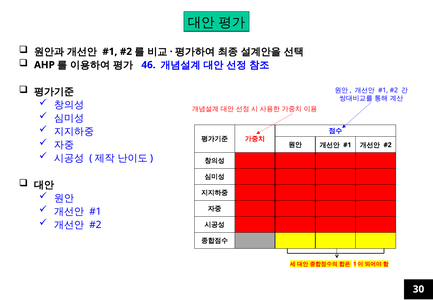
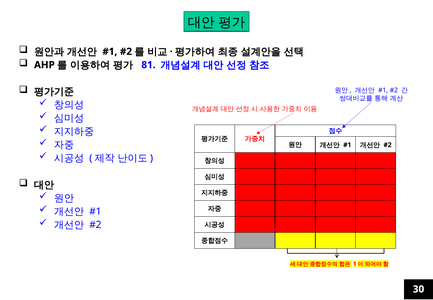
46: 46 -> 81 (148, 65)
